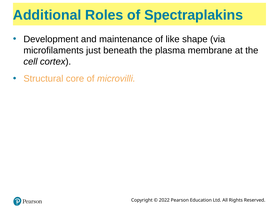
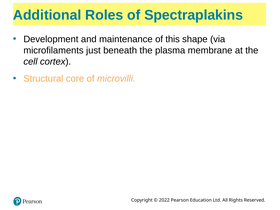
like: like -> this (173, 39)
